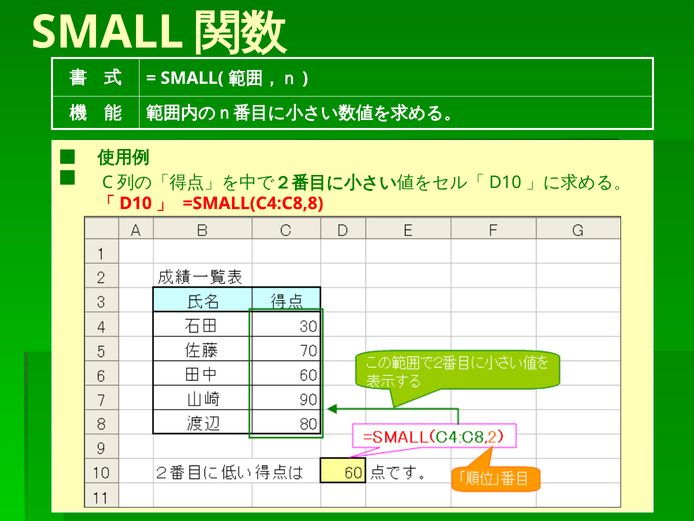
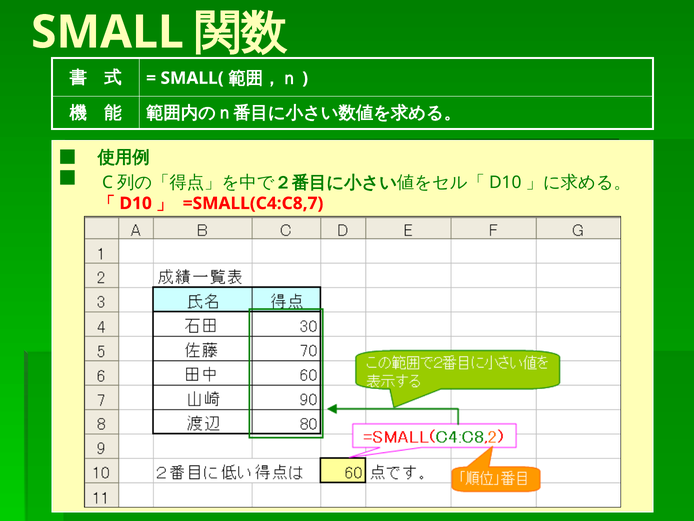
=SMALL(C4:C8,8: =SMALL(C4:C8,8 -> =SMALL(C4:C8,7 (253, 203)
